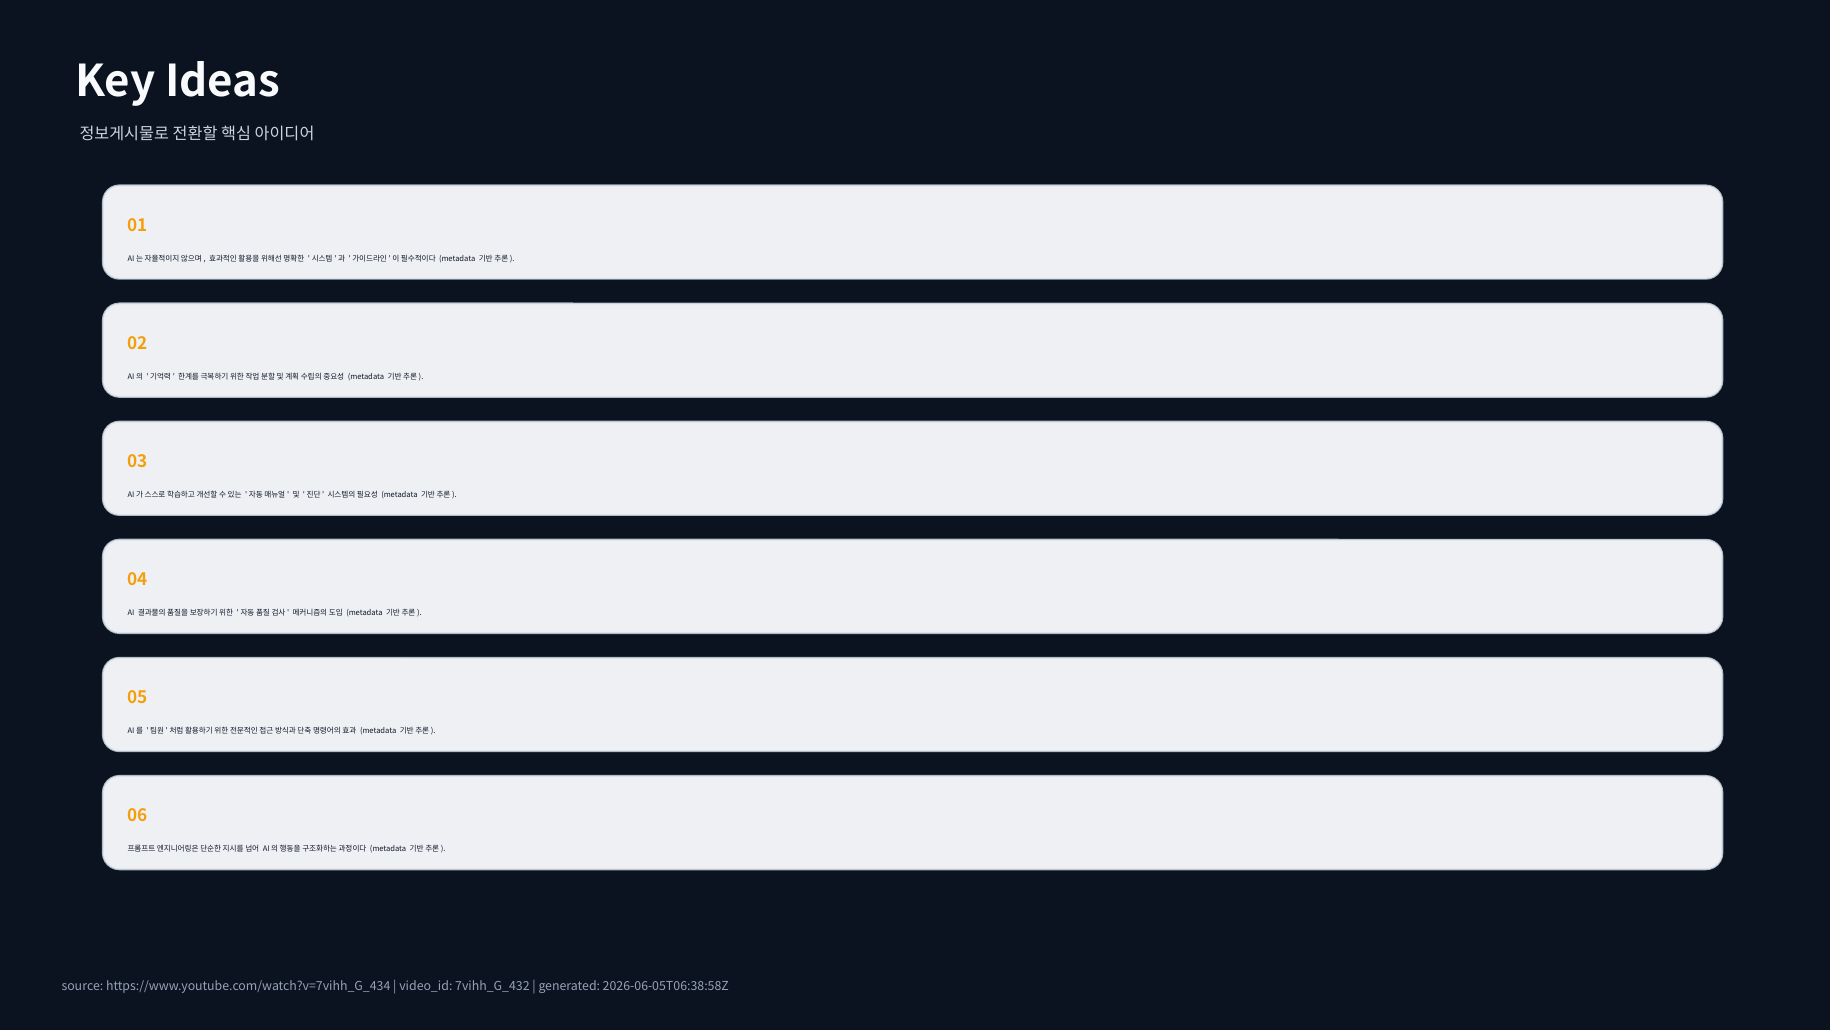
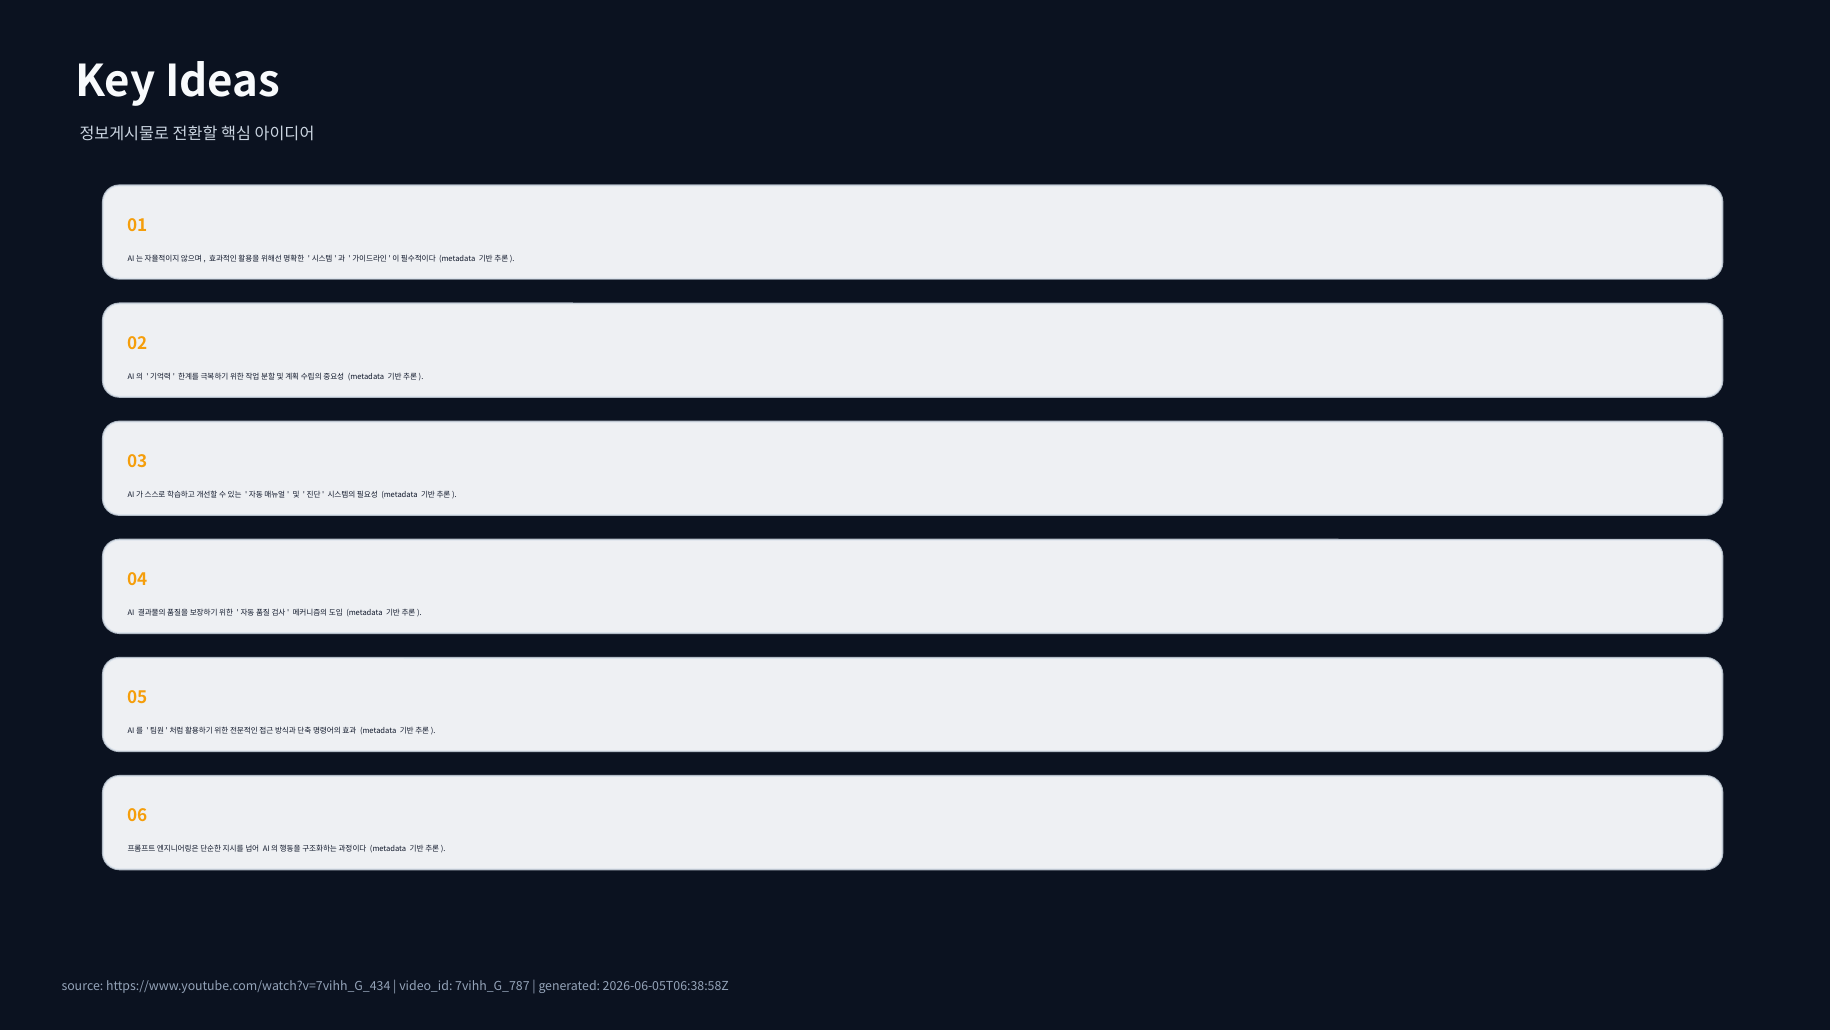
7vihh_G_432: 7vihh_G_432 -> 7vihh_G_787 (492, 986)
